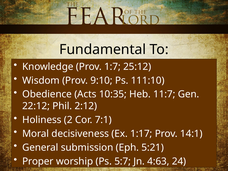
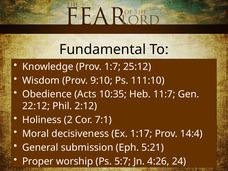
14:1: 14:1 -> 14:4 (191, 134)
4:63: 4:63 -> 4:26 (158, 161)
